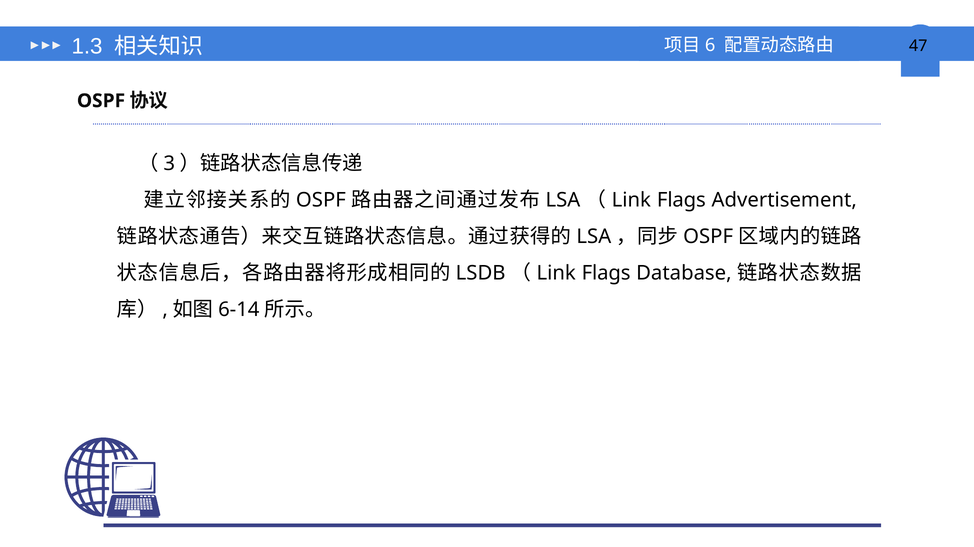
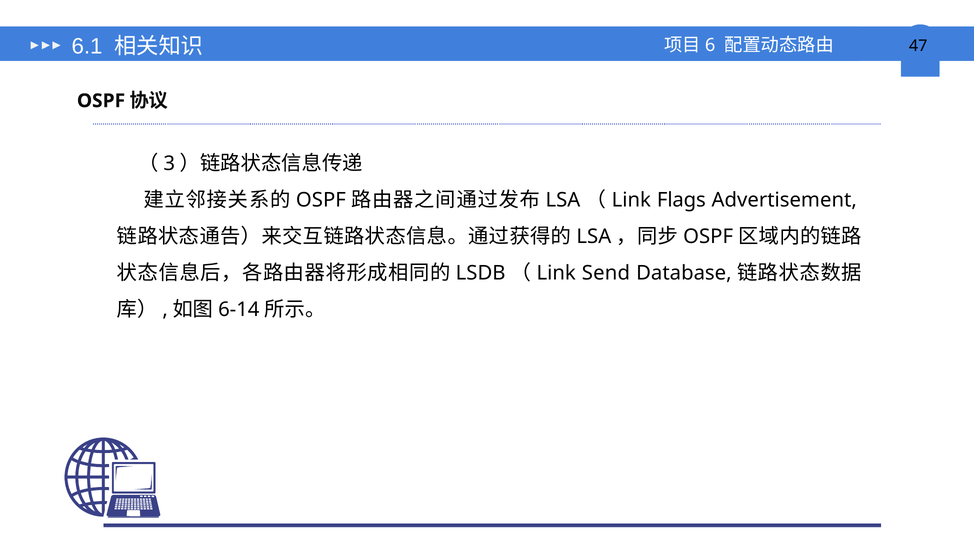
1.3: 1.3 -> 6.1 (87, 46)
Flags: Flags -> Send (606, 273)
